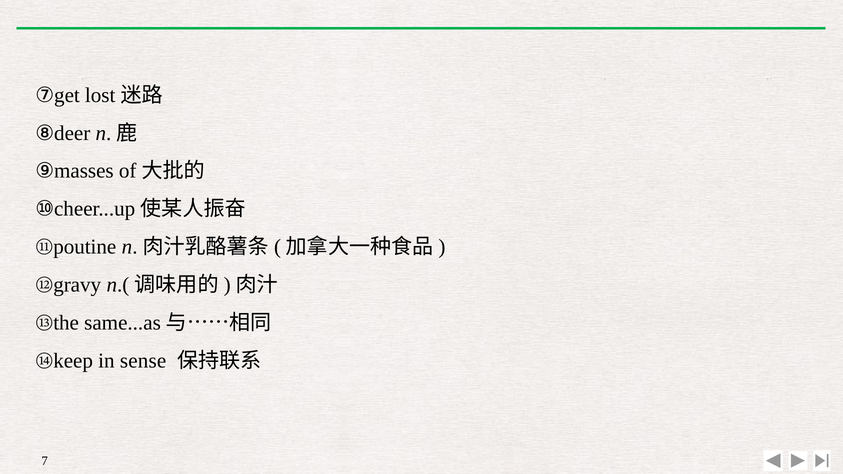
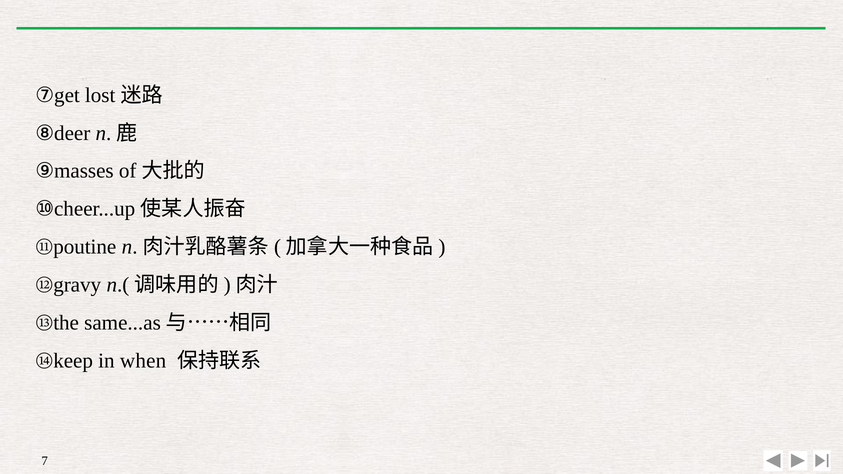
sense: sense -> when (143, 361)
